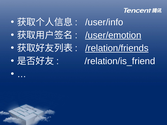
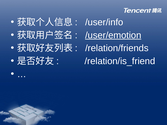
/relation/friends underline: present -> none (117, 48)
